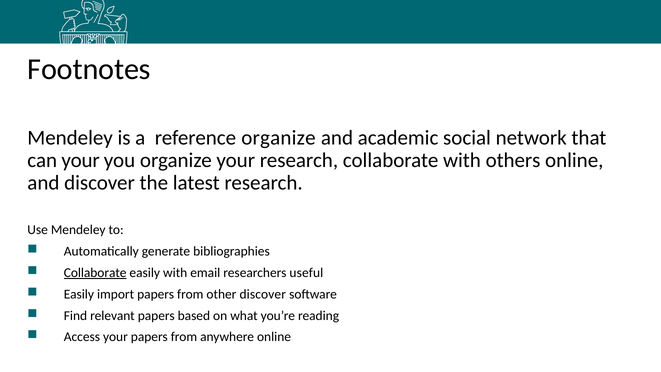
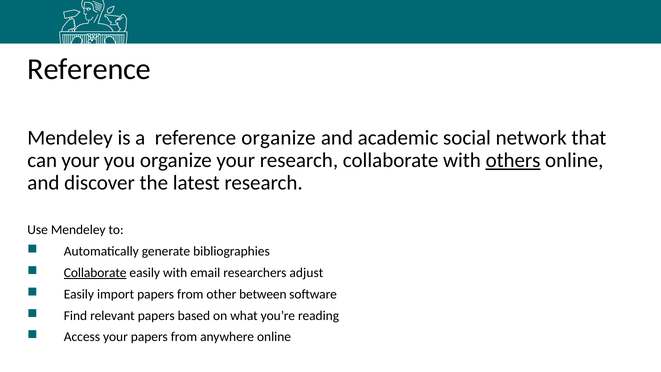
Footnotes: Footnotes -> Reference (89, 69)
others underline: none -> present (513, 160)
useful: useful -> adjust (306, 273)
other discover: discover -> between (263, 294)
